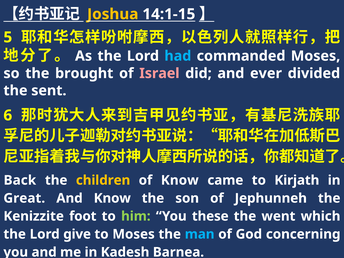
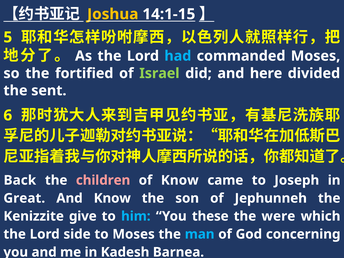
brought: brought -> fortified (84, 73)
Israel colour: pink -> light green (159, 73)
ever: ever -> here (266, 73)
children colour: yellow -> pink (103, 180)
Kirjath: Kirjath -> Joseph (297, 180)
foot: foot -> give (83, 216)
him colour: light green -> light blue (136, 216)
went: went -> were (278, 216)
give: give -> side (77, 234)
